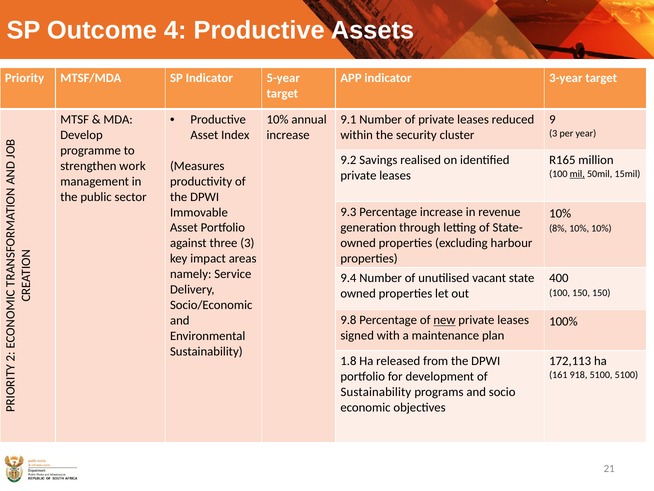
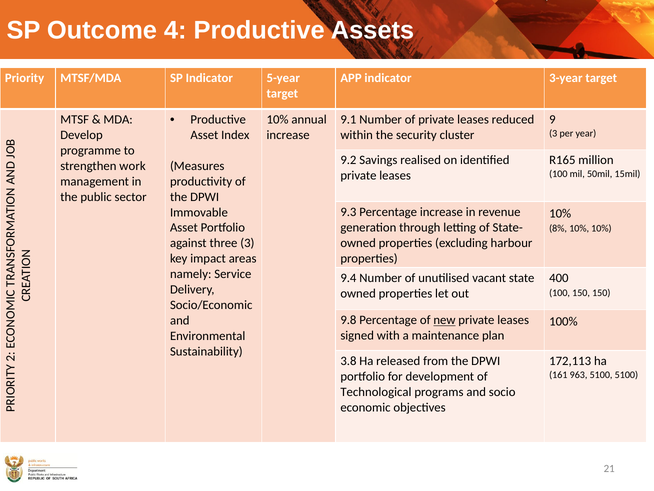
mil underline: present -> none (577, 174)
1.8: 1.8 -> 3.8 (348, 361)
918: 918 -> 963 (579, 374)
Sustainability: Sustainability -> Technological (376, 391)
